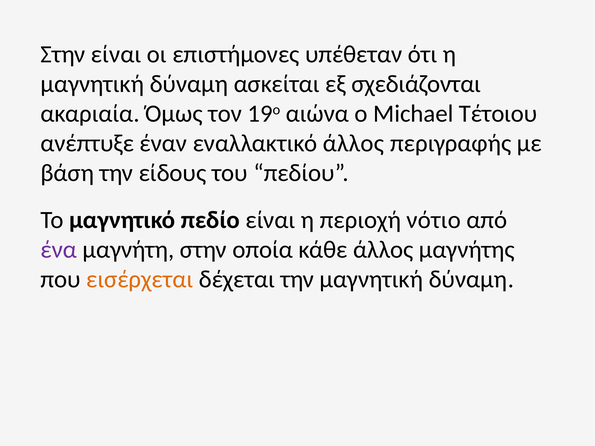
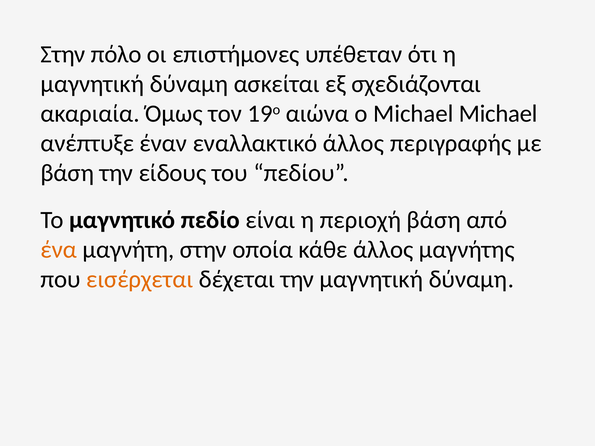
Στην είναι: είναι -> πόλο (116, 54)
Michael Τέτοιου: Τέτοιου -> Michael (498, 114)
περιοχή νότιο: νότιο -> βάση (434, 220)
ένα colour: purple -> orange (59, 250)
